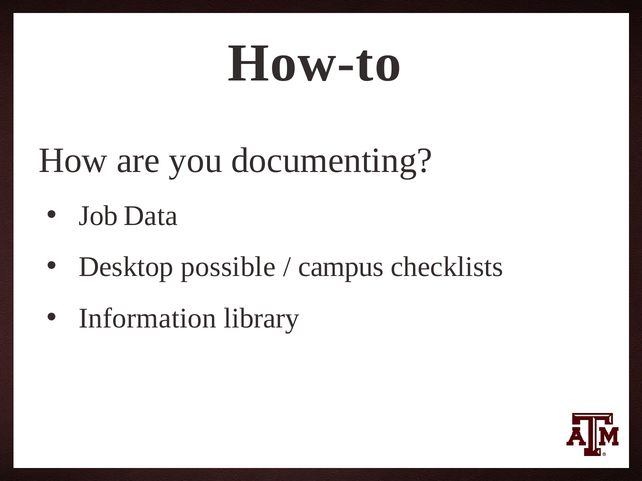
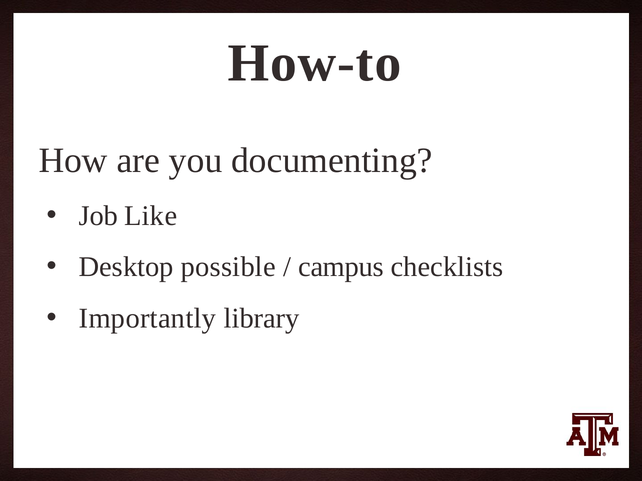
Data: Data -> Like (151, 216)
Information: Information -> Importantly (147, 319)
